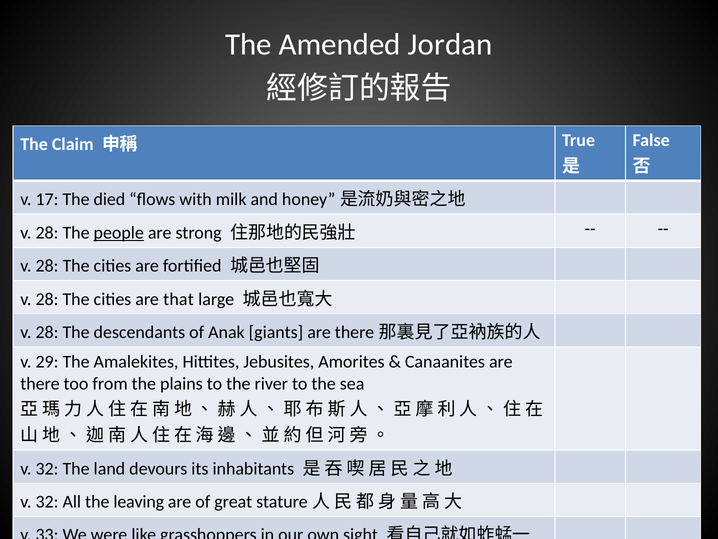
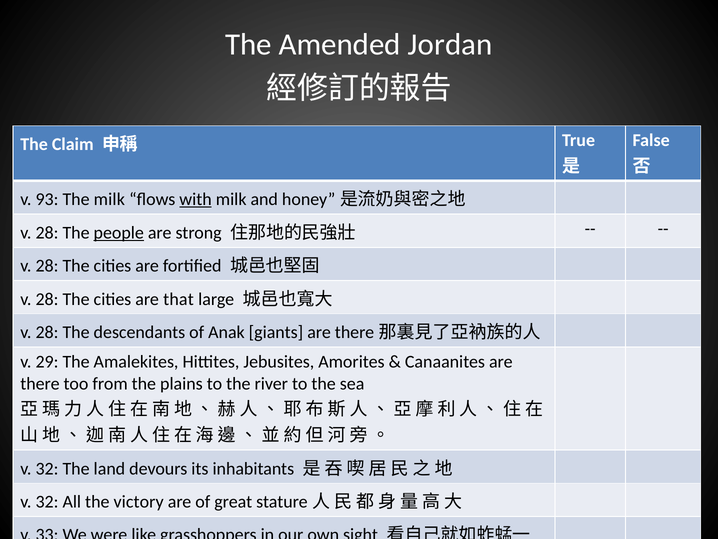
17: 17 -> 93 (47, 199)
The died: died -> milk (109, 199)
with underline: none -> present (196, 199)
leaving: leaving -> victory (139, 501)
